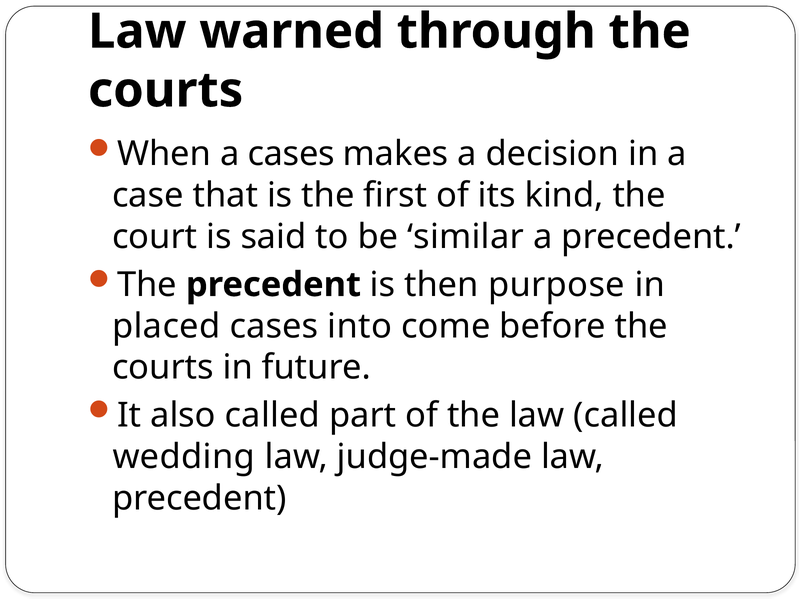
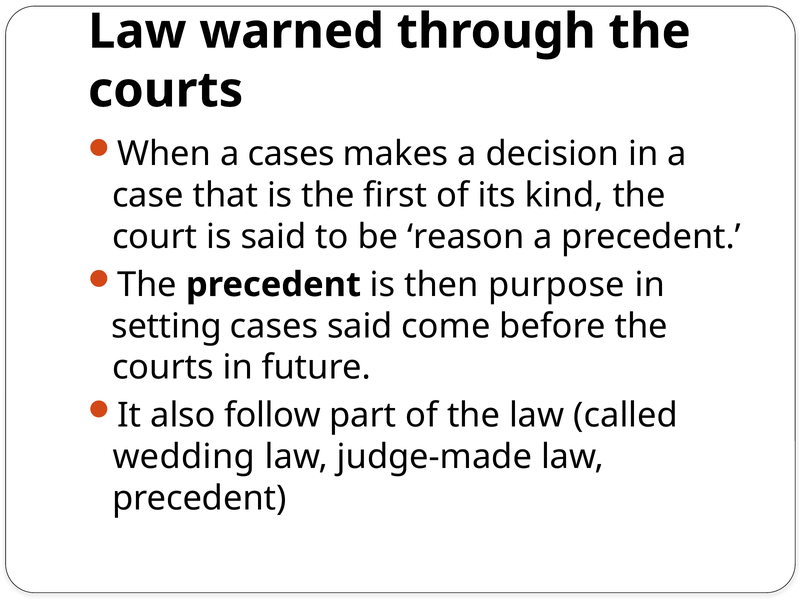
similar: similar -> reason (466, 237)
placed: placed -> setting (167, 326)
cases into: into -> said (360, 326)
also called: called -> follow (273, 415)
